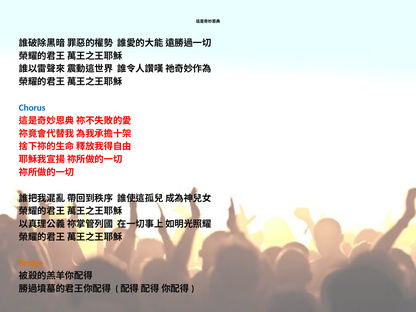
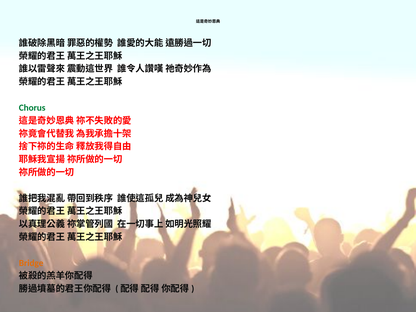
Chorus colour: blue -> green (32, 108)
